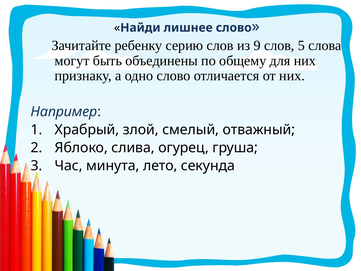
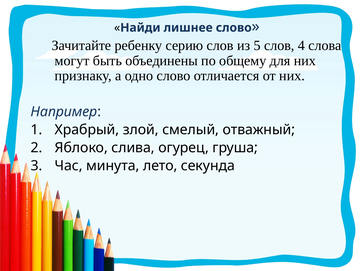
9: 9 -> 5 (257, 45)
5: 5 -> 4 (301, 45)
